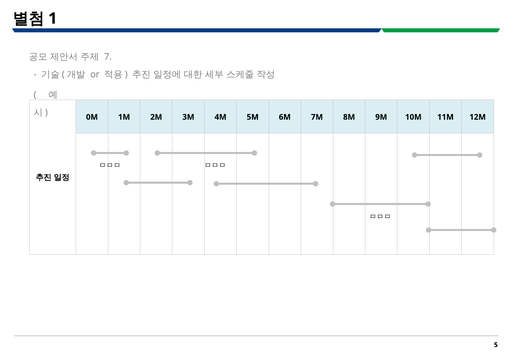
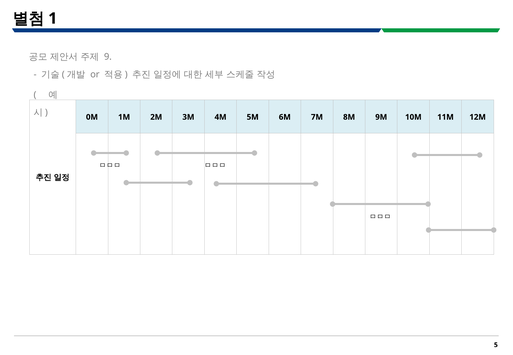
7: 7 -> 9 (108, 57)
